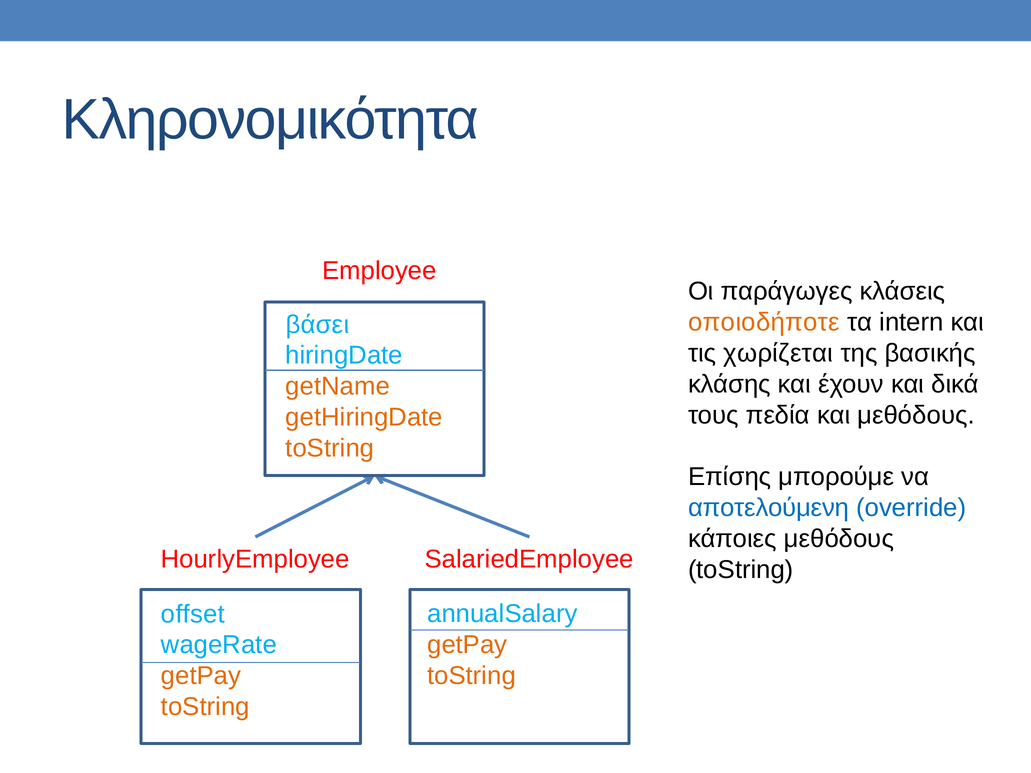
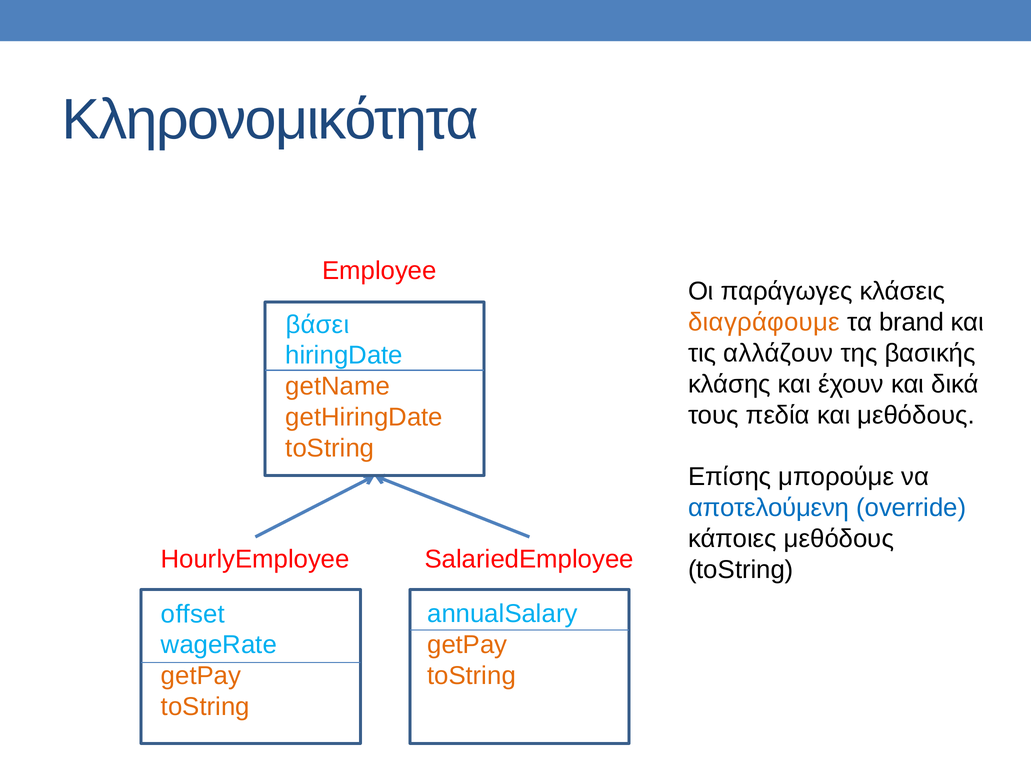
οποιοδήποτε: οποιοδήποτε -> διαγράφουμε (764, 322)
intern: intern -> brand (912, 322)
χωρίζεται: χωρίζεται -> αλλάζουν (778, 353)
